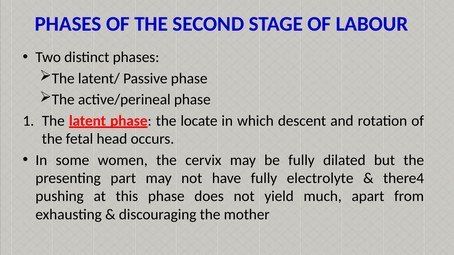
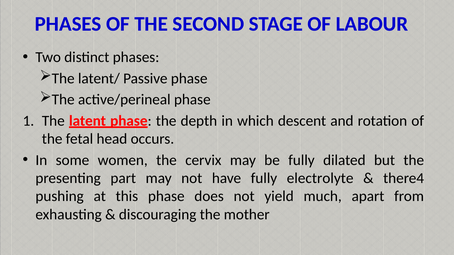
locate: locate -> depth (199, 121)
